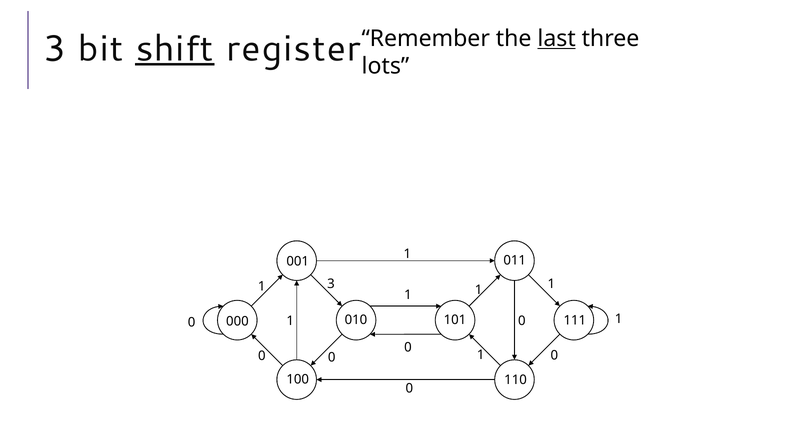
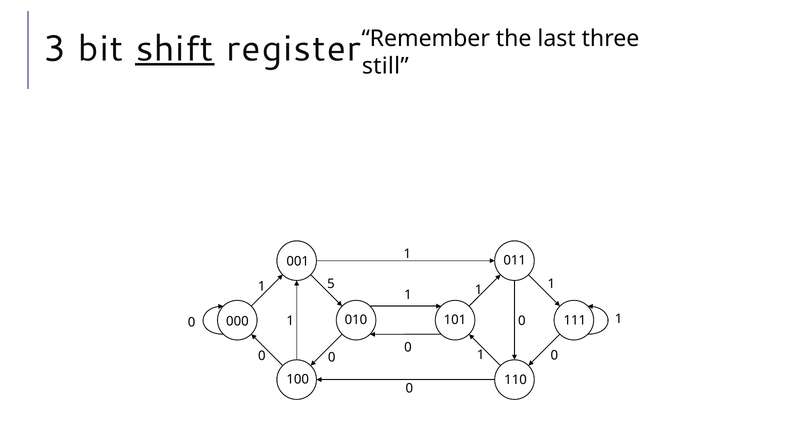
last underline: present -> none (557, 39)
lots: lots -> still (385, 66)
1 3: 3 -> 5 (331, 284)
